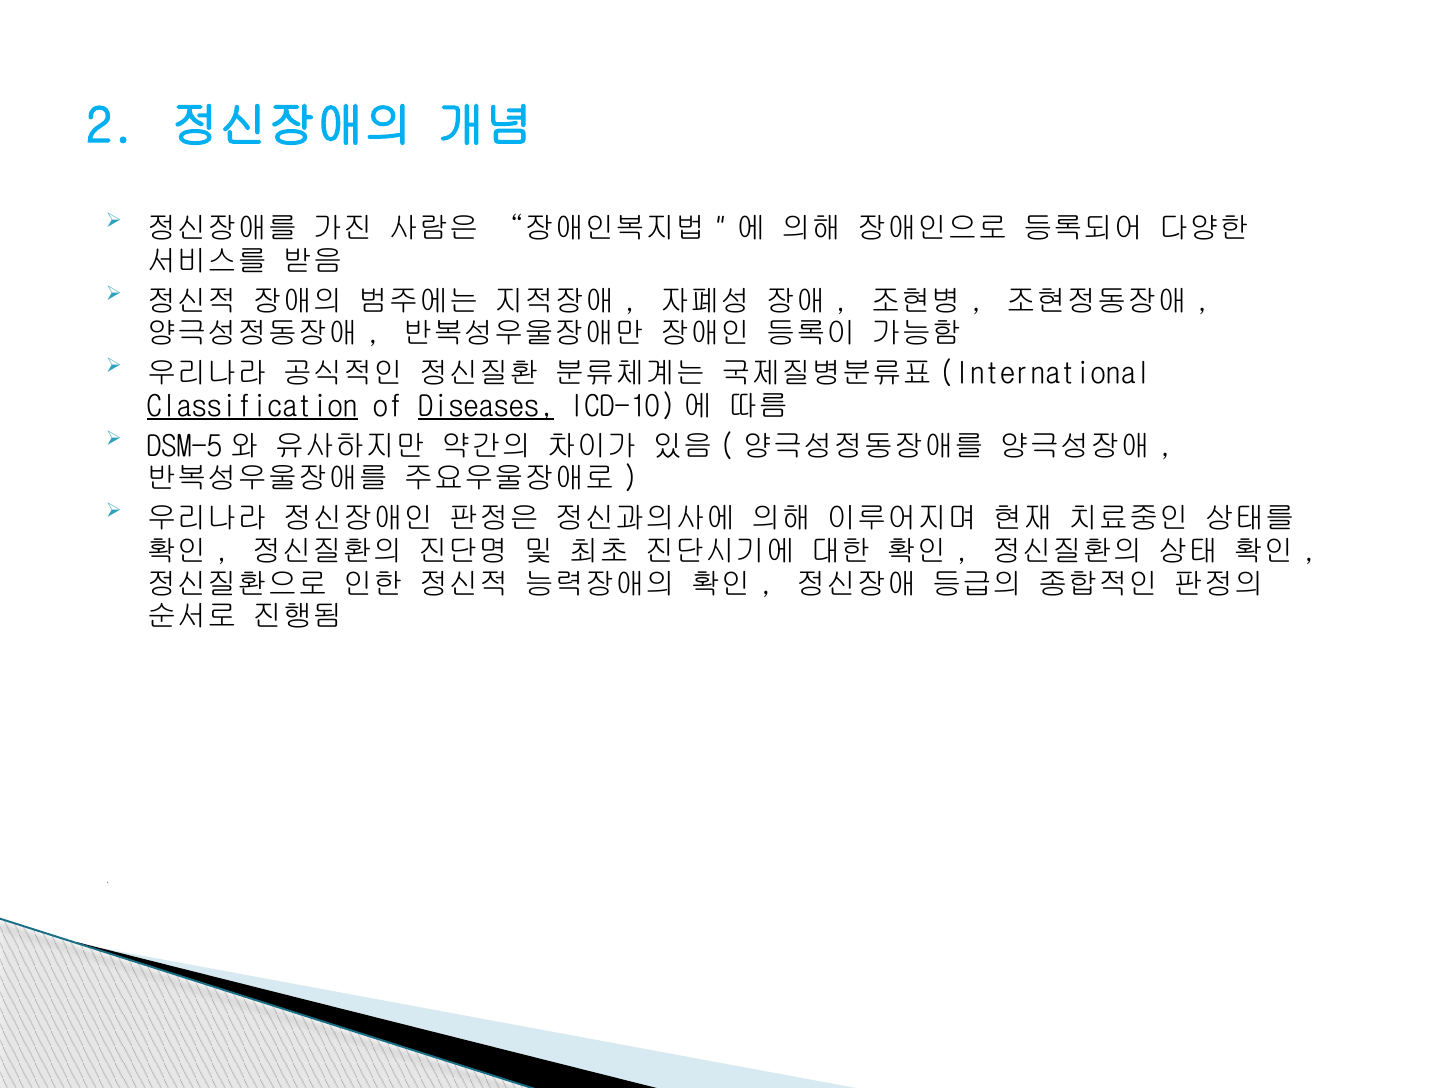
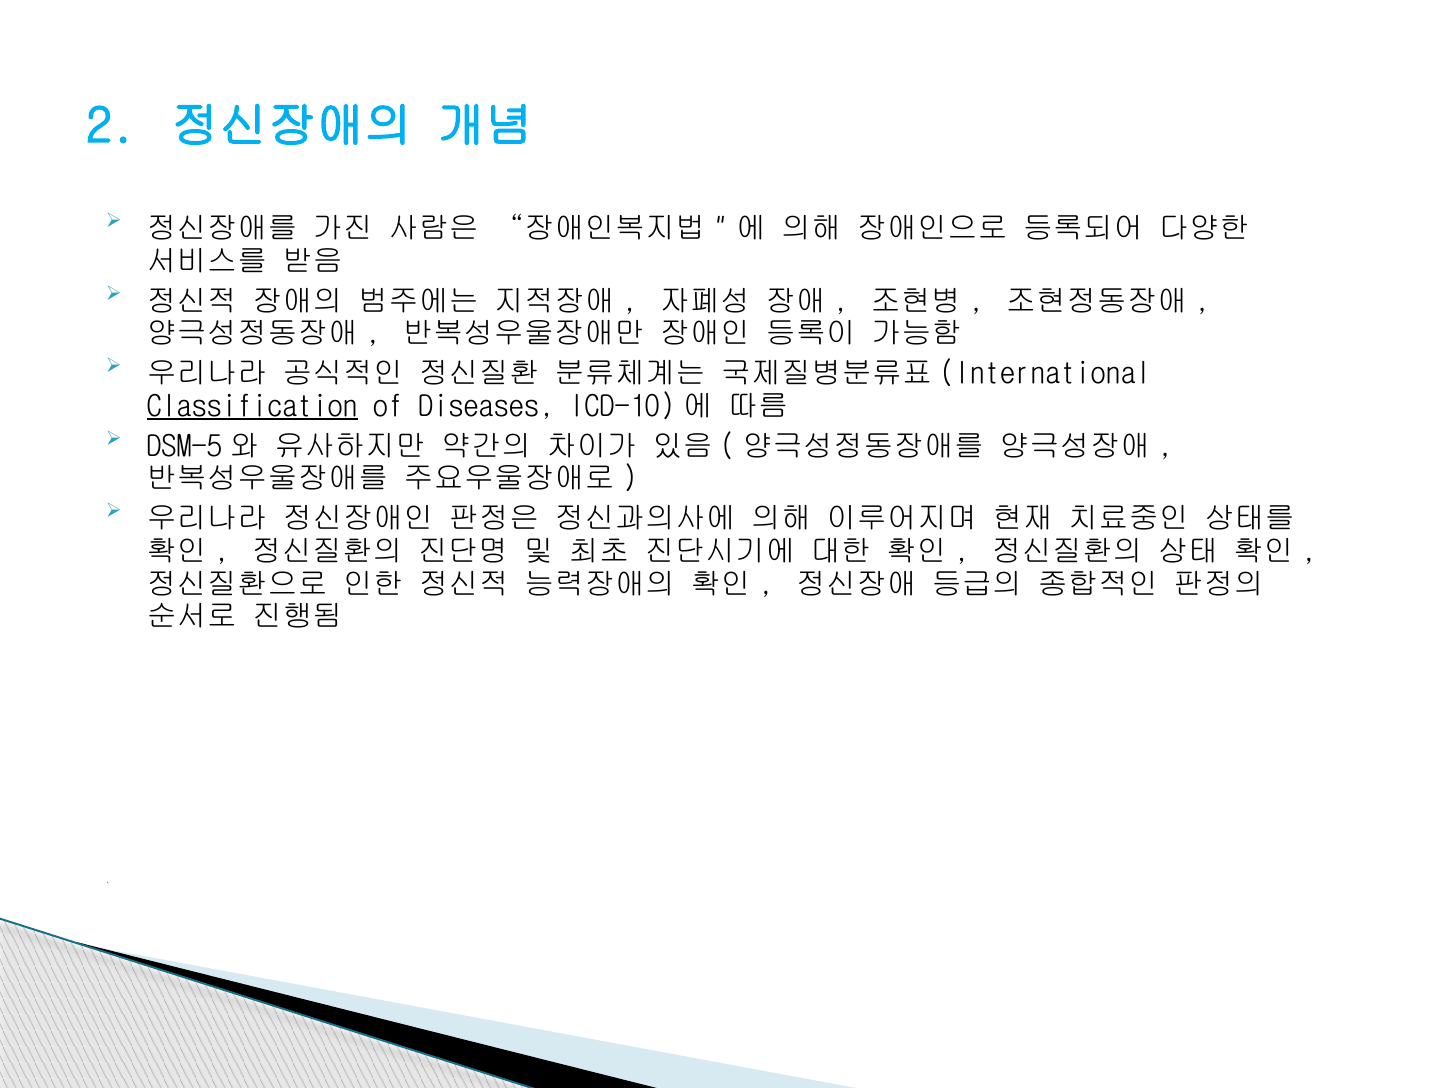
Diseases underline: present -> none (486, 406)
